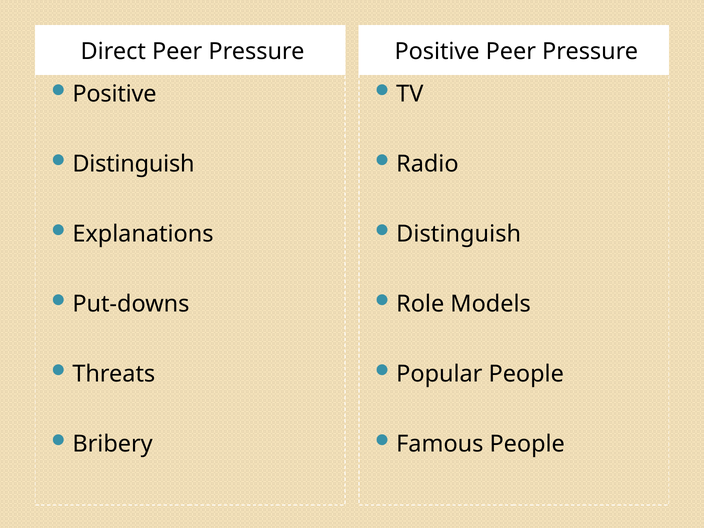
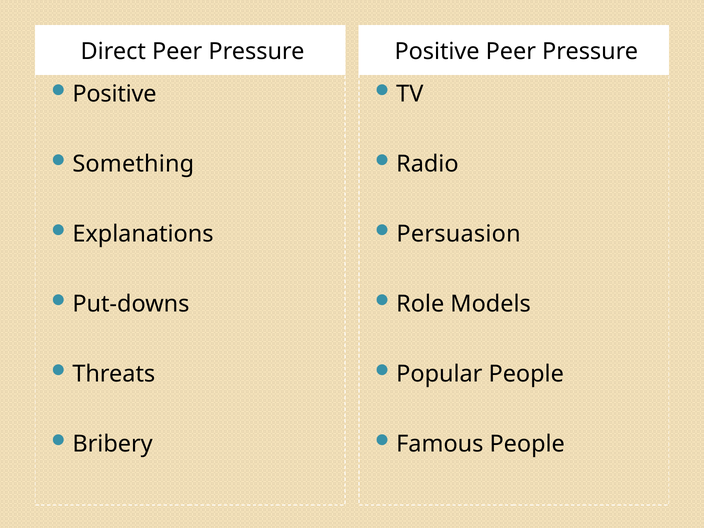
Distinguish: Distinguish -> Something (133, 164)
Distinguish: Distinguish -> Persuasion (459, 234)
